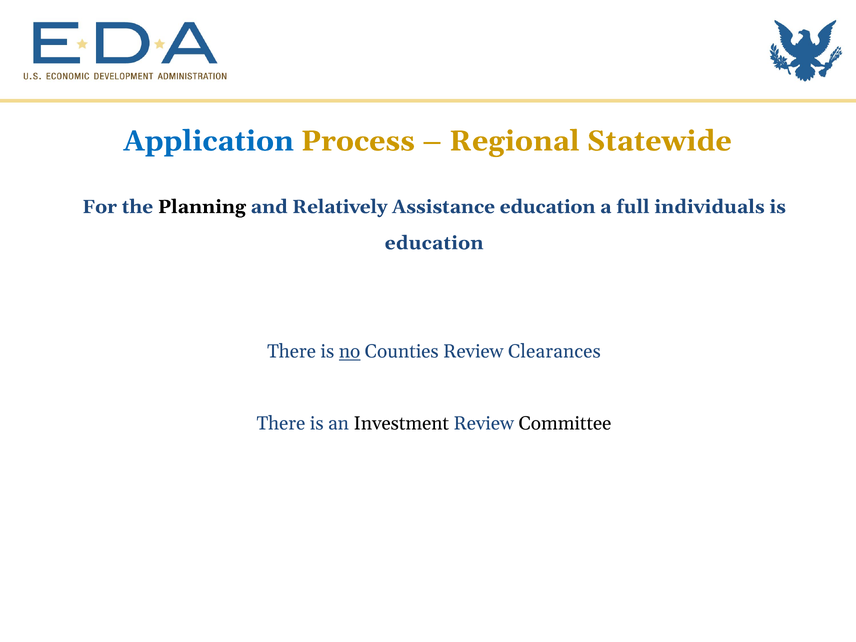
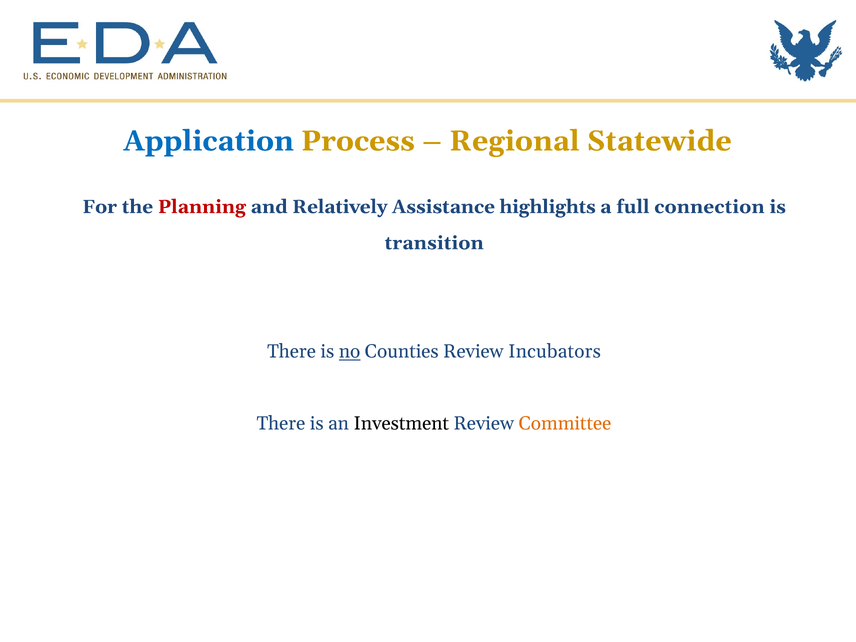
Planning colour: black -> red (202, 207)
Assistance education: education -> highlights (548, 207)
individuals: individuals -> connection (709, 207)
education: education -> transition (434, 243)
Clearances: Clearances -> Incubators (555, 351)
Committee colour: black -> orange (565, 424)
